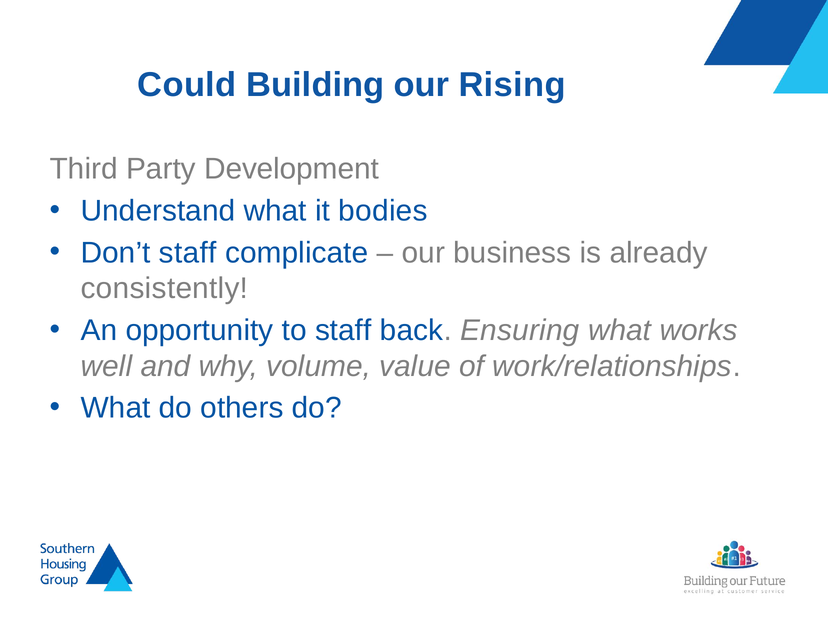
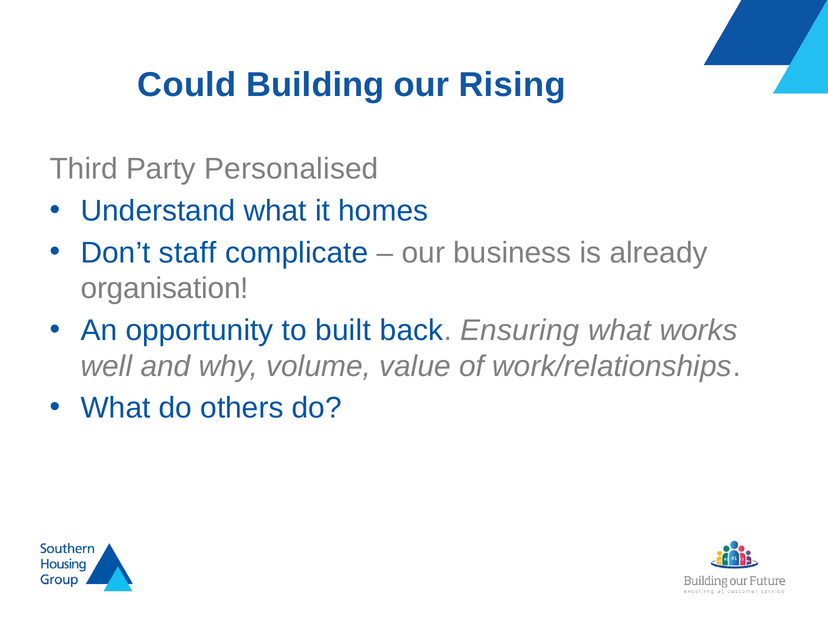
Development: Development -> Personalised (291, 169)
bodies: bodies -> homes (383, 211)
consistently: consistently -> organisation (165, 289)
to staff: staff -> built (343, 330)
